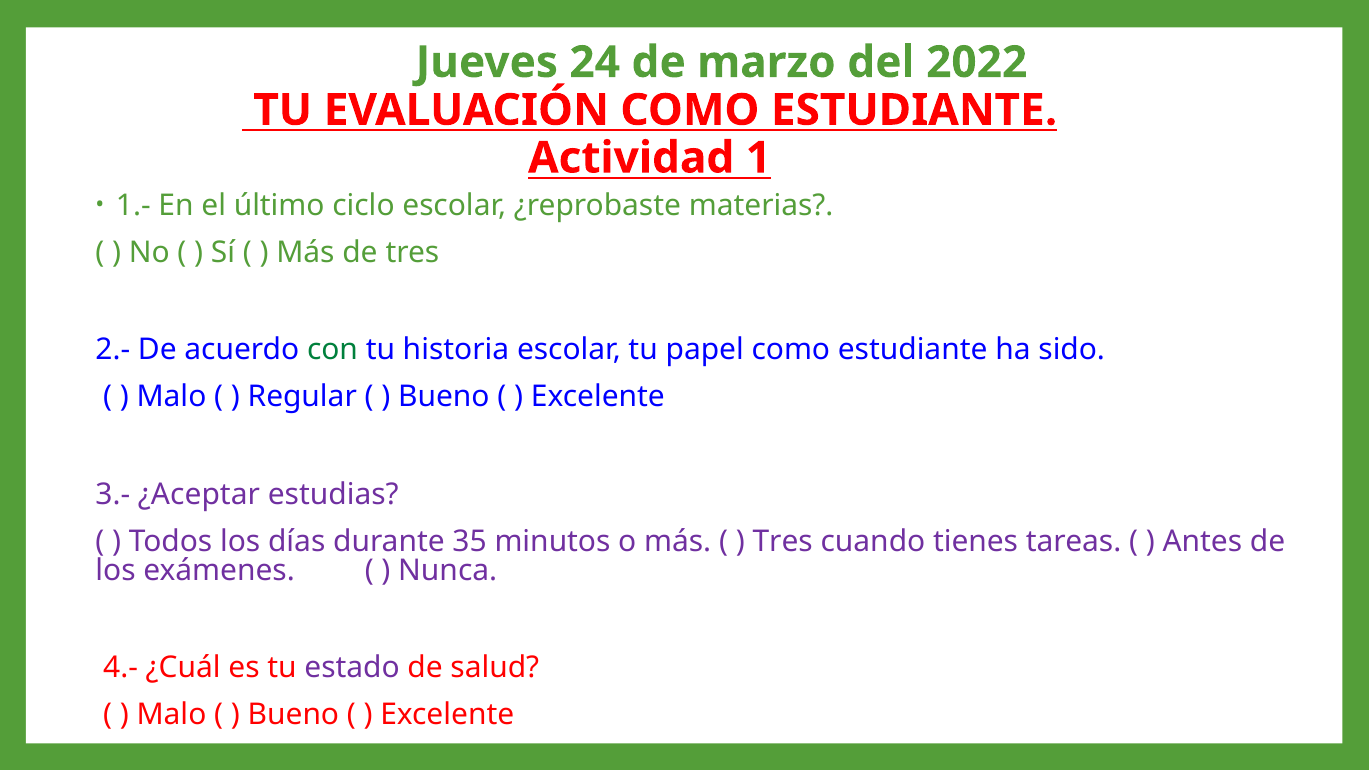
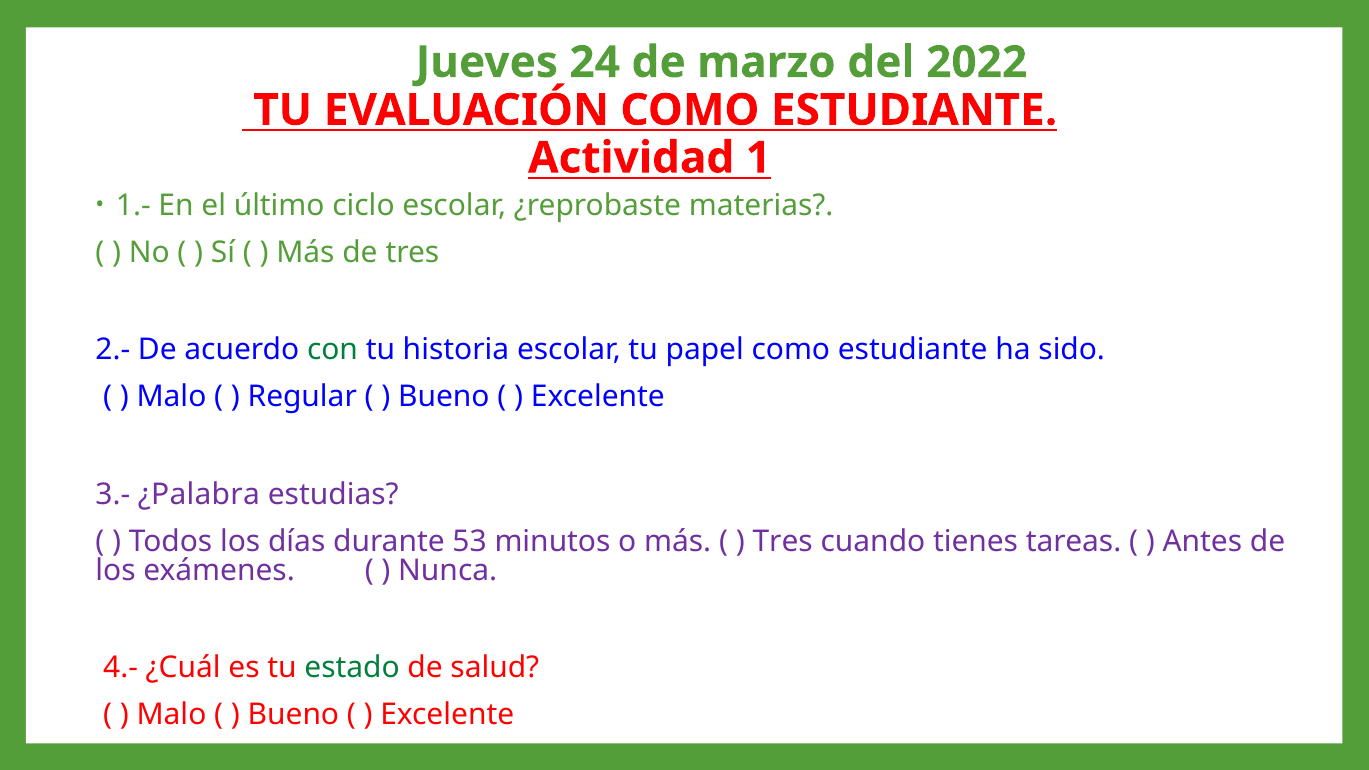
¿Aceptar: ¿Aceptar -> ¿Palabra (199, 494)
35: 35 -> 53 (470, 541)
estado colour: purple -> green (352, 668)
